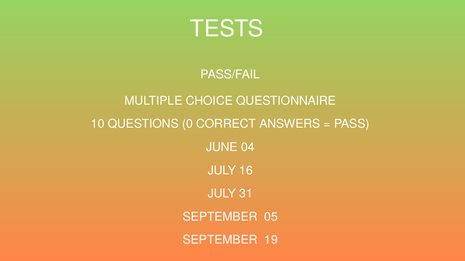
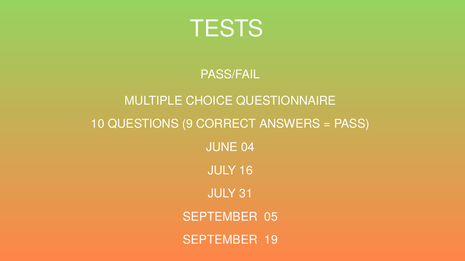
0: 0 -> 9 (188, 124)
